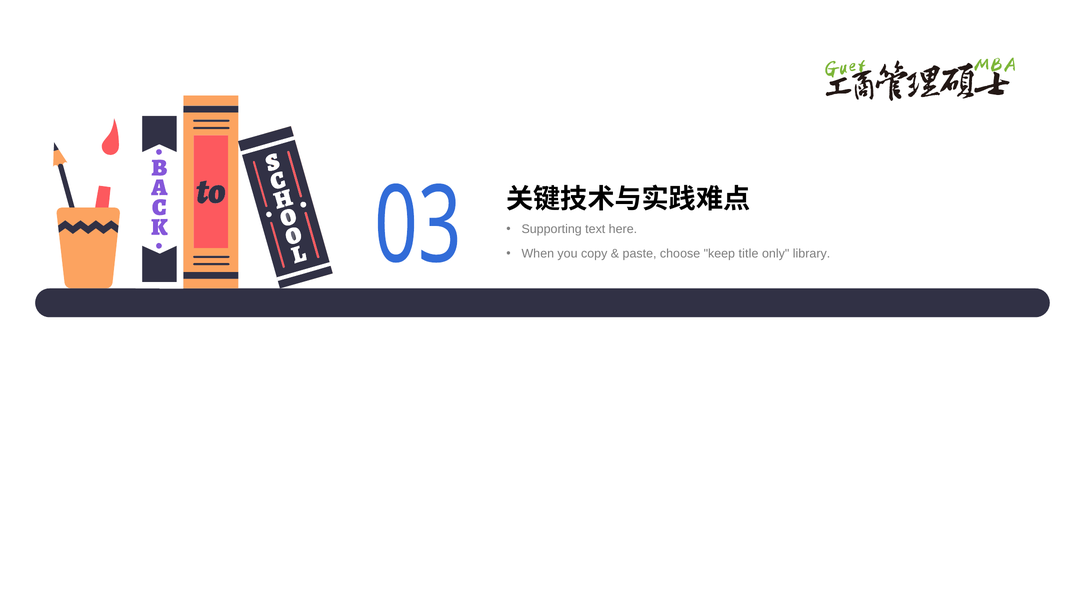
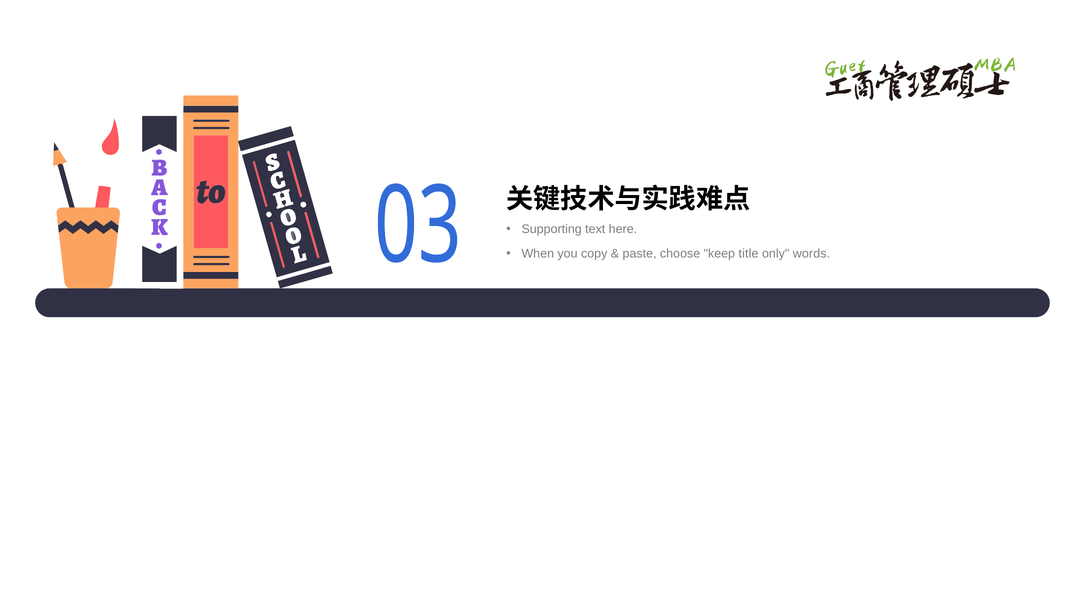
library: library -> words (811, 254)
